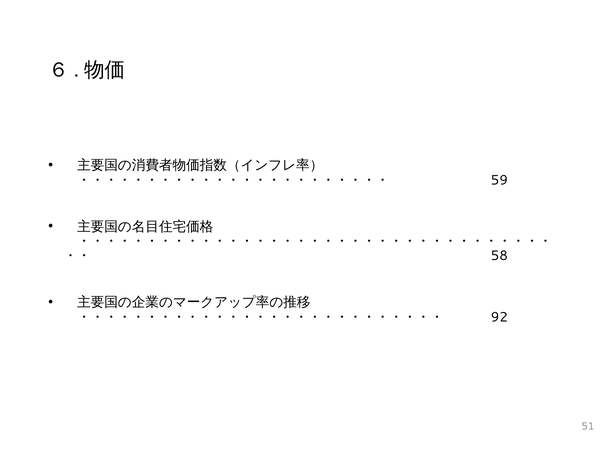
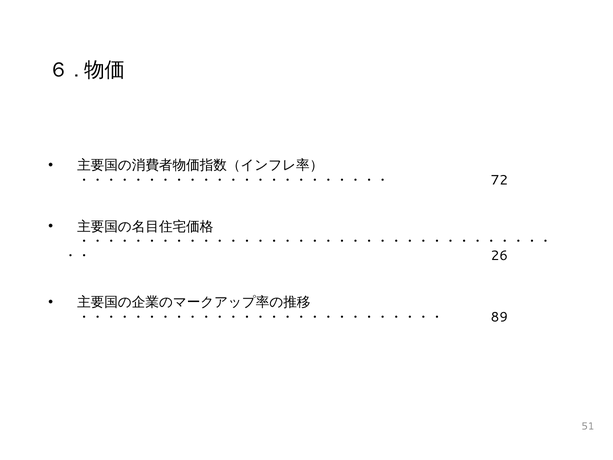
59: 59 -> 72 (499, 180)
58: 58 -> 26 (499, 256)
92: 92 -> 89 (499, 317)
